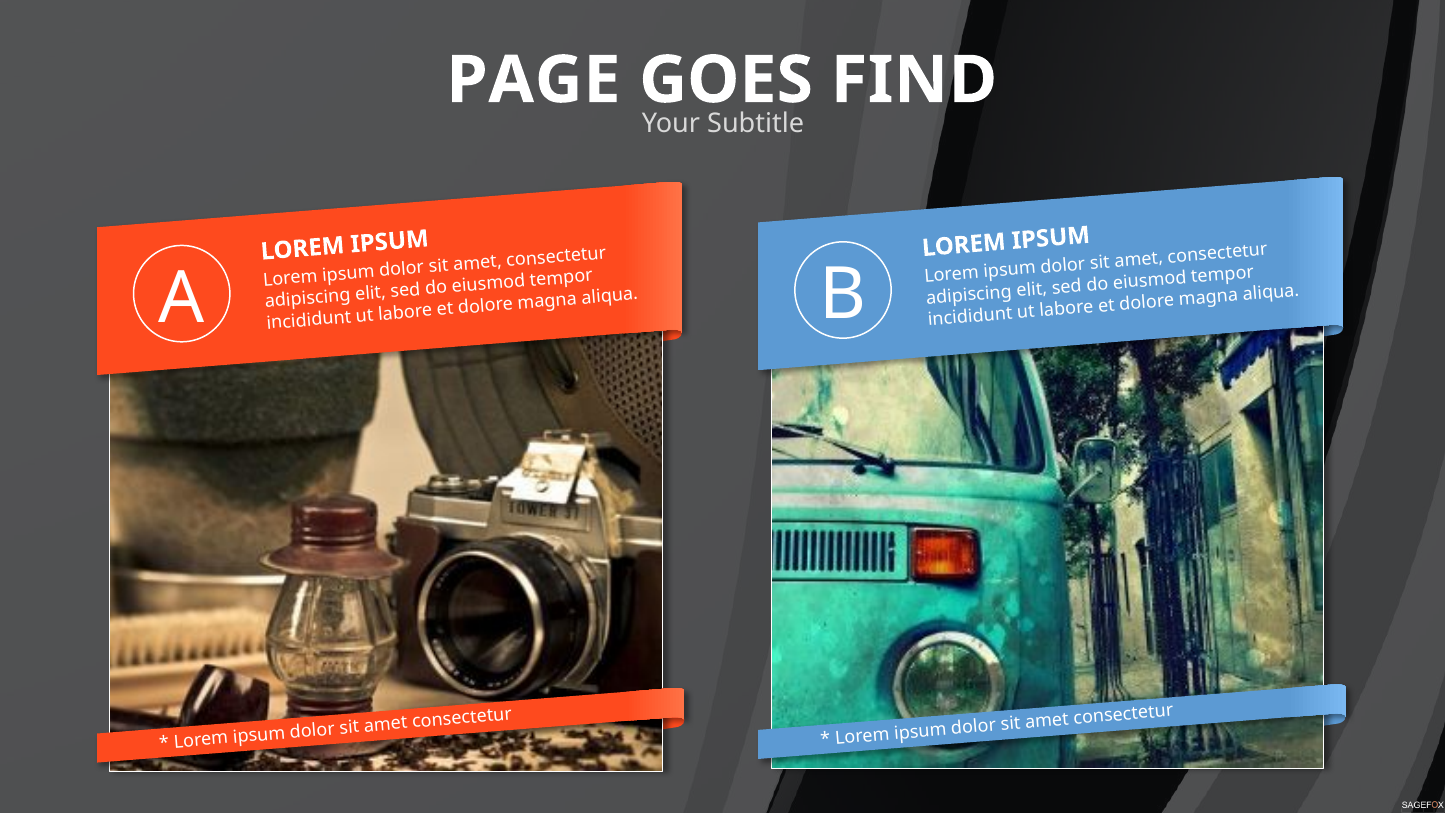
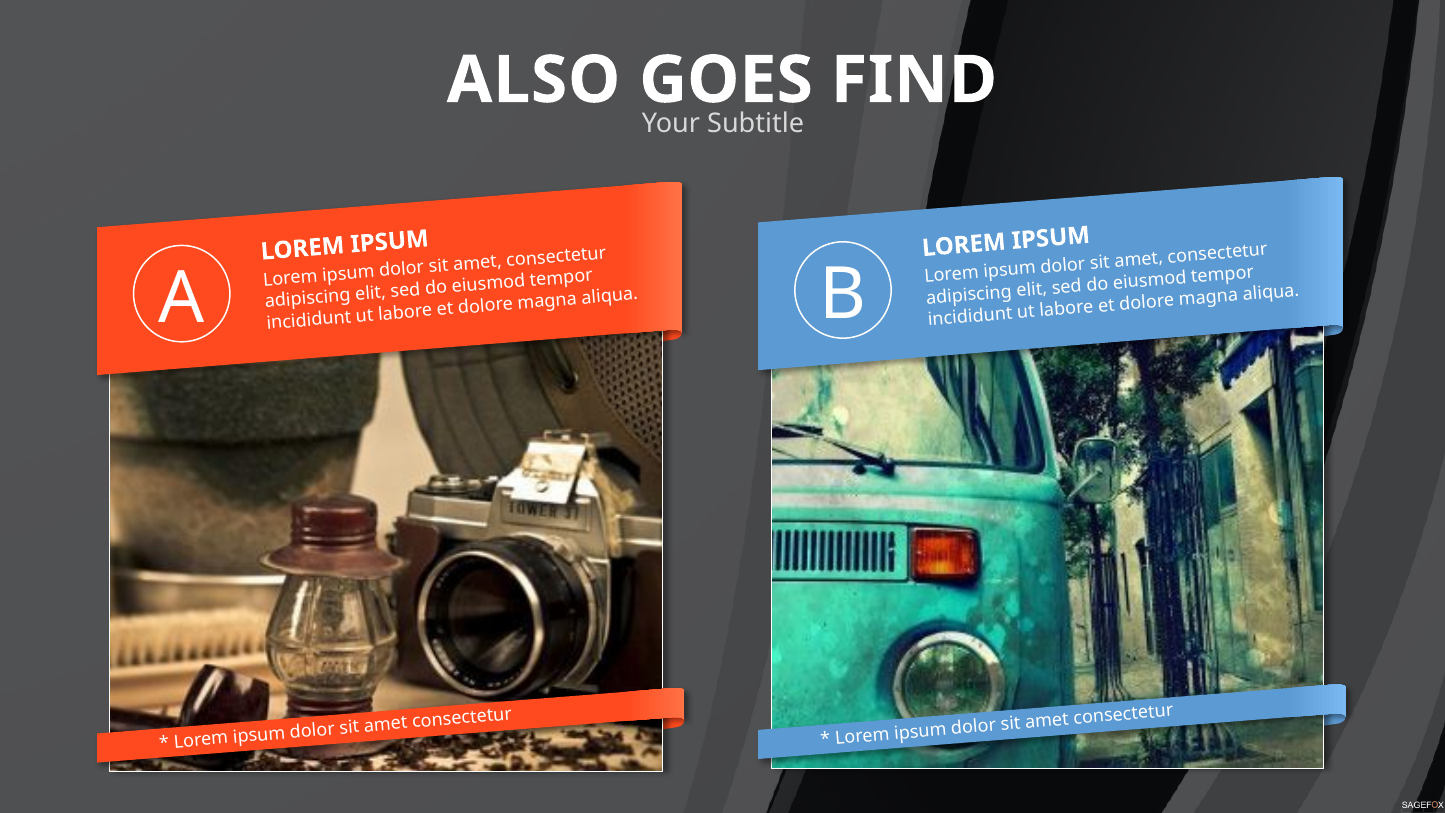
PAGE: PAGE -> ALSO (534, 80)
